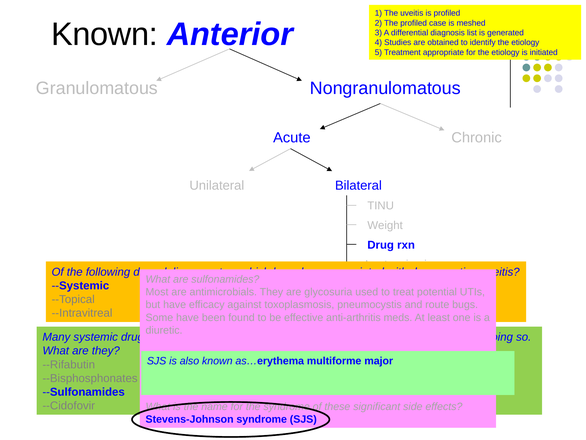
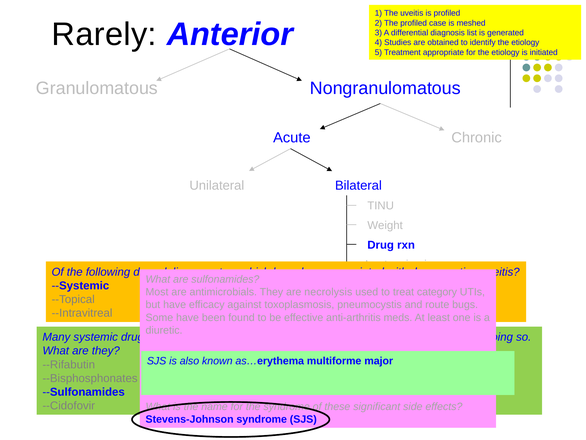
Known: Known -> Rarely (104, 34)
are glycosuria: glycosuria -> necrolysis (328, 292)
potential: potential -> category (437, 292)
